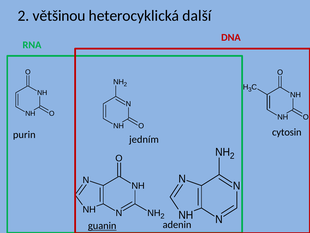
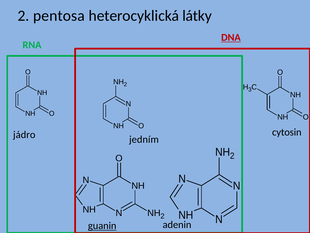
většinou: většinou -> pentosa (59, 16)
další: další -> látky (197, 16)
DNA underline: none -> present (231, 37)
purin: purin -> jádro (24, 134)
